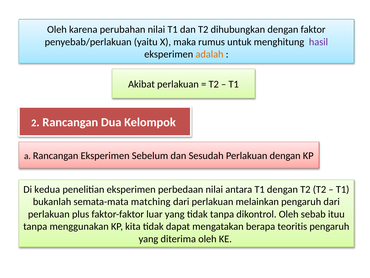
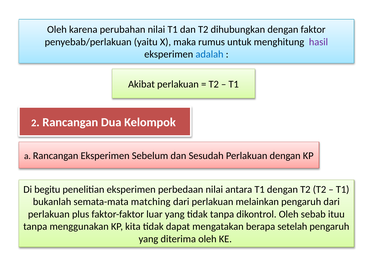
adalah colour: orange -> blue (210, 54)
kedua: kedua -> begitu (47, 189)
teoritis: teoritis -> setelah (292, 226)
